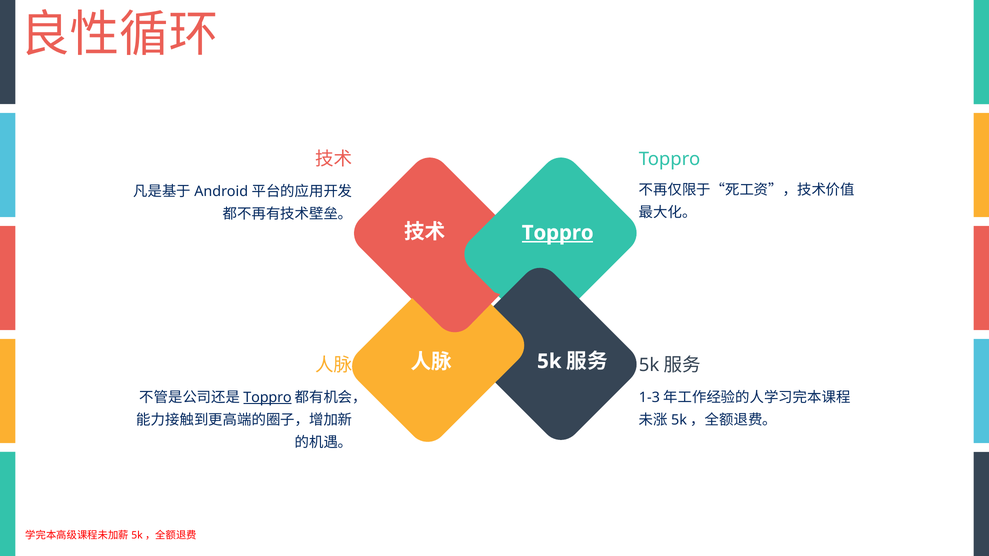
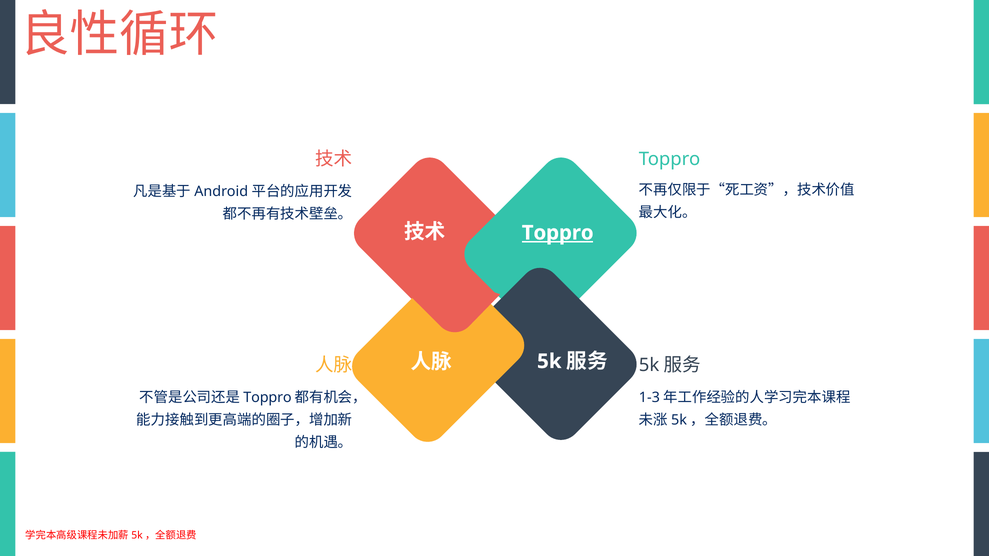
Toppro underline: present -> none (268, 398)
